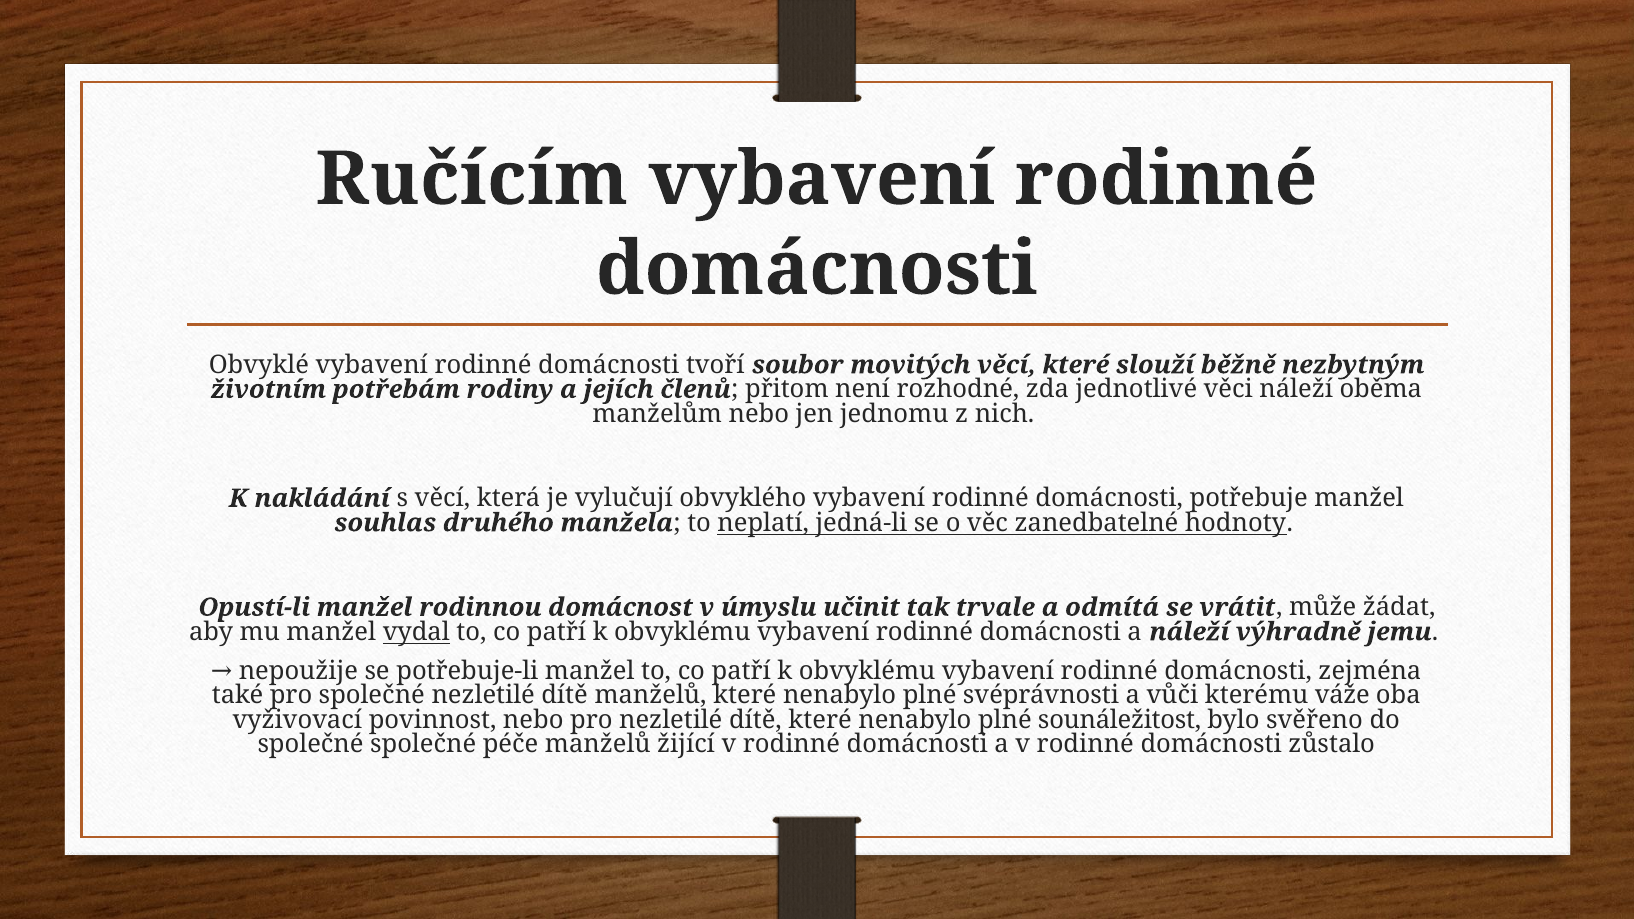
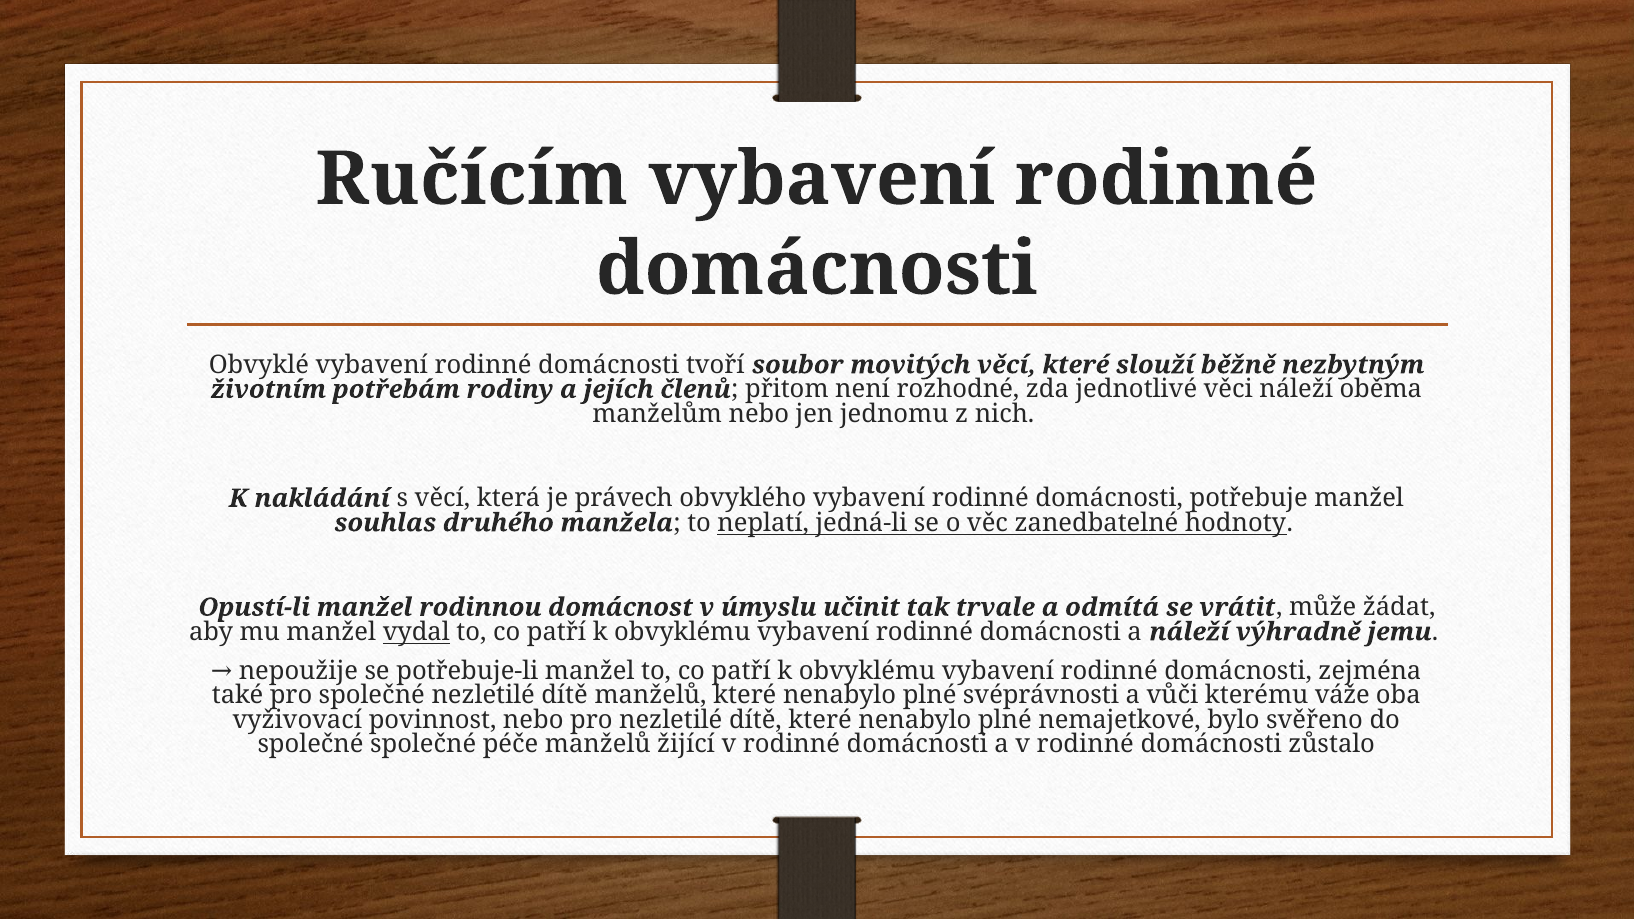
vylučují: vylučují -> právech (624, 498)
sounáležitost: sounáležitost -> nemajetkové (1120, 720)
